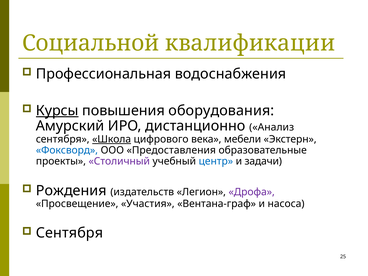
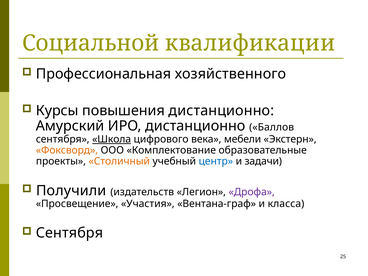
водоснабжения: водоснабжения -> хозяйственного (230, 74)
Курсы underline: present -> none (57, 111)
повышения оборудования: оборудования -> дистанционно (221, 111)
Анализ: Анализ -> Баллов (272, 127)
Фоксворд colour: blue -> orange (67, 150)
Предоставления: Предоставления -> Комплектование (171, 150)
Столичный colour: purple -> orange (119, 161)
Рождения: Рождения -> Получили (71, 191)
насоса: насоса -> класса (286, 204)
